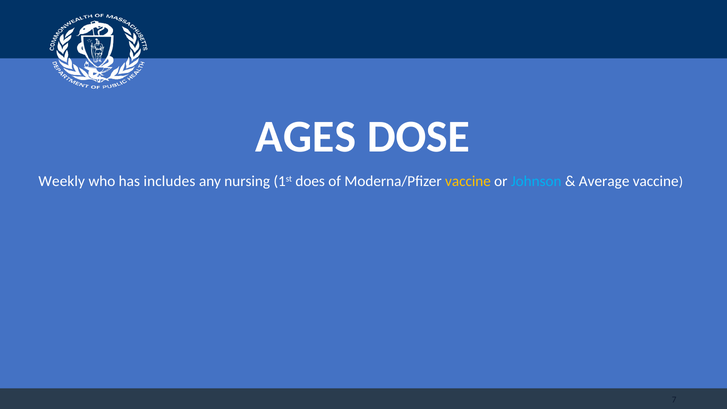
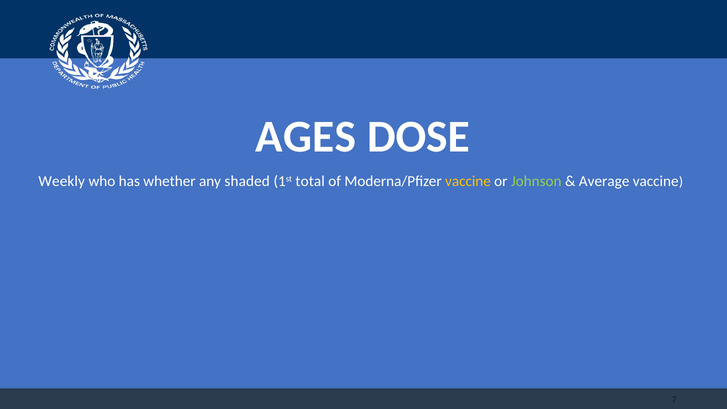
includes: includes -> whether (170, 181)
nursing: nursing -> shaded (247, 181)
does: does -> total (310, 181)
Johnson colour: light blue -> light green (536, 181)
